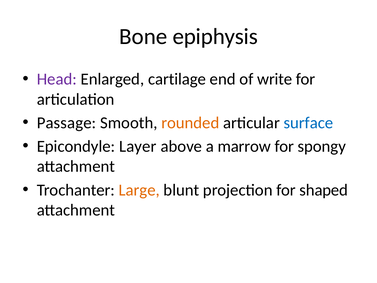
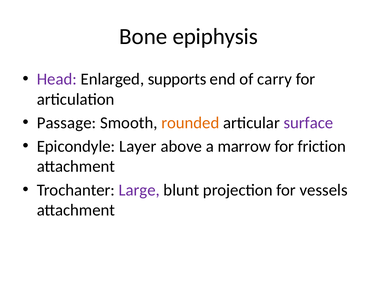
cartilage: cartilage -> supports (177, 79)
write: write -> carry (275, 79)
surface colour: blue -> purple (308, 123)
spongy: spongy -> friction (322, 146)
Large colour: orange -> purple (139, 190)
shaped: shaped -> vessels (324, 190)
